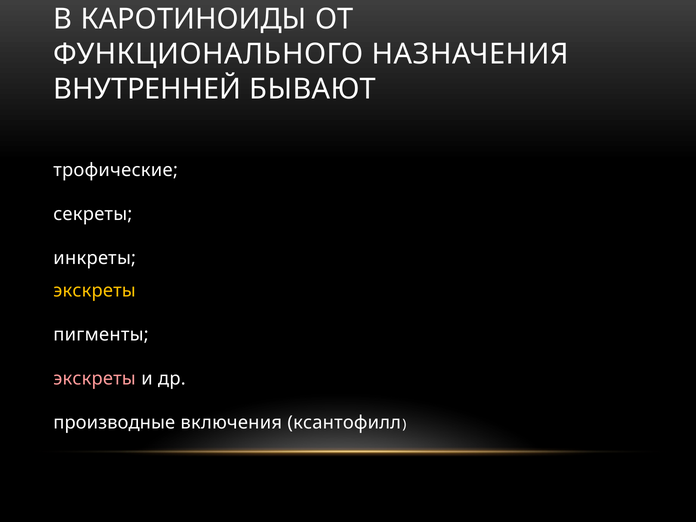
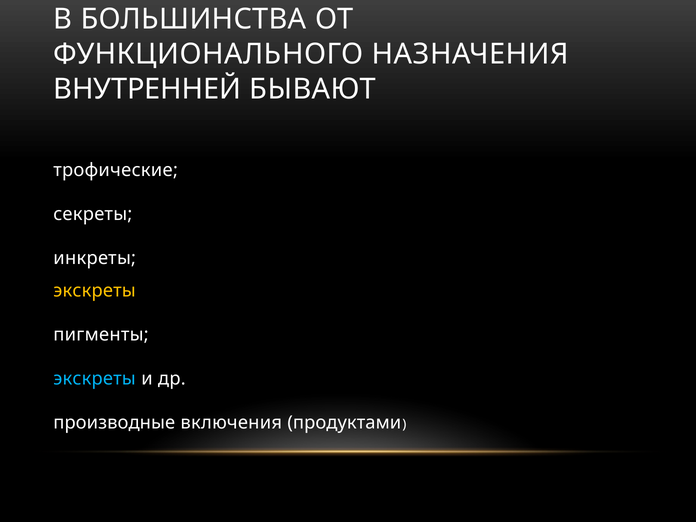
КАРОТИНОИДЫ: КАРОТИНОИДЫ -> БОЛЬШИНСТВА (193, 19)
экскреты colour: pink -> light blue (95, 379)
ксантофилл: ксантофилл -> продуктами (344, 423)
